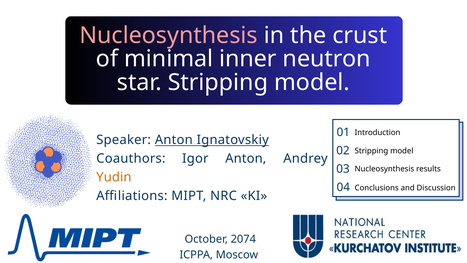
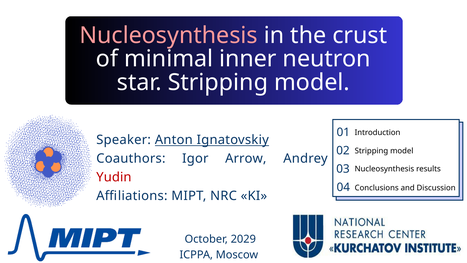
Igor Anton: Anton -> Arrow (246, 158)
Yudin colour: orange -> red (114, 177)
2074: 2074 -> 2029 (243, 239)
